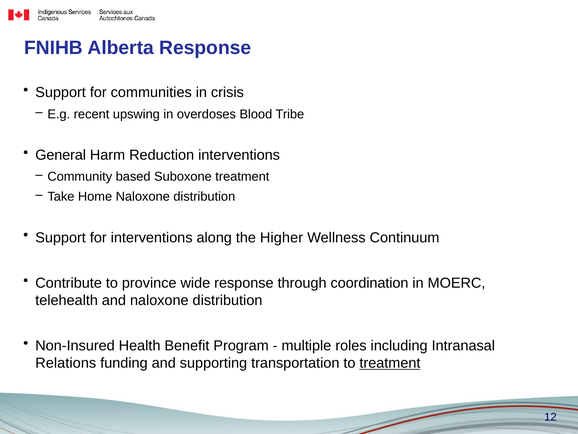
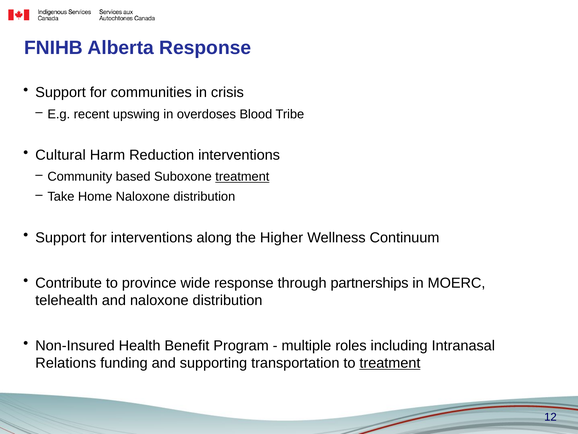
General: General -> Cultural (61, 155)
treatment underline: none -> present (242, 176)
coordination: coordination -> partnerships (370, 283)
